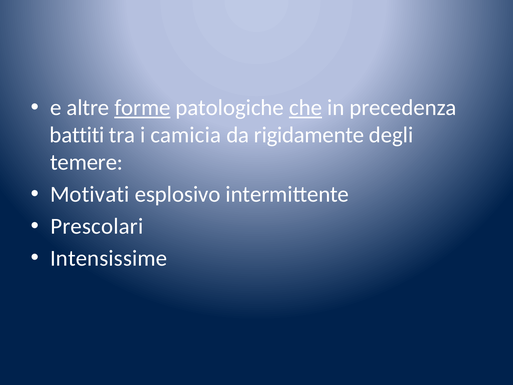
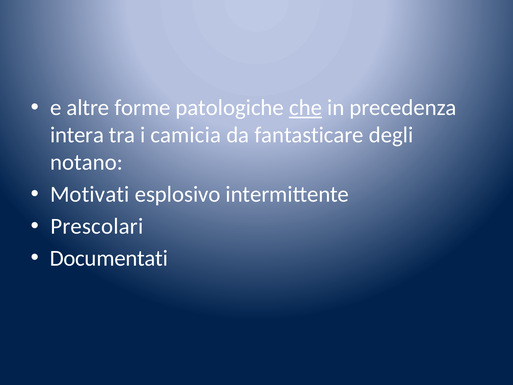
forme underline: present -> none (142, 108)
battiti: battiti -> intera (77, 135)
rigidamente: rigidamente -> fantasticare (309, 135)
temere: temere -> notano (86, 162)
Intensissime: Intensissime -> Documentati (109, 258)
